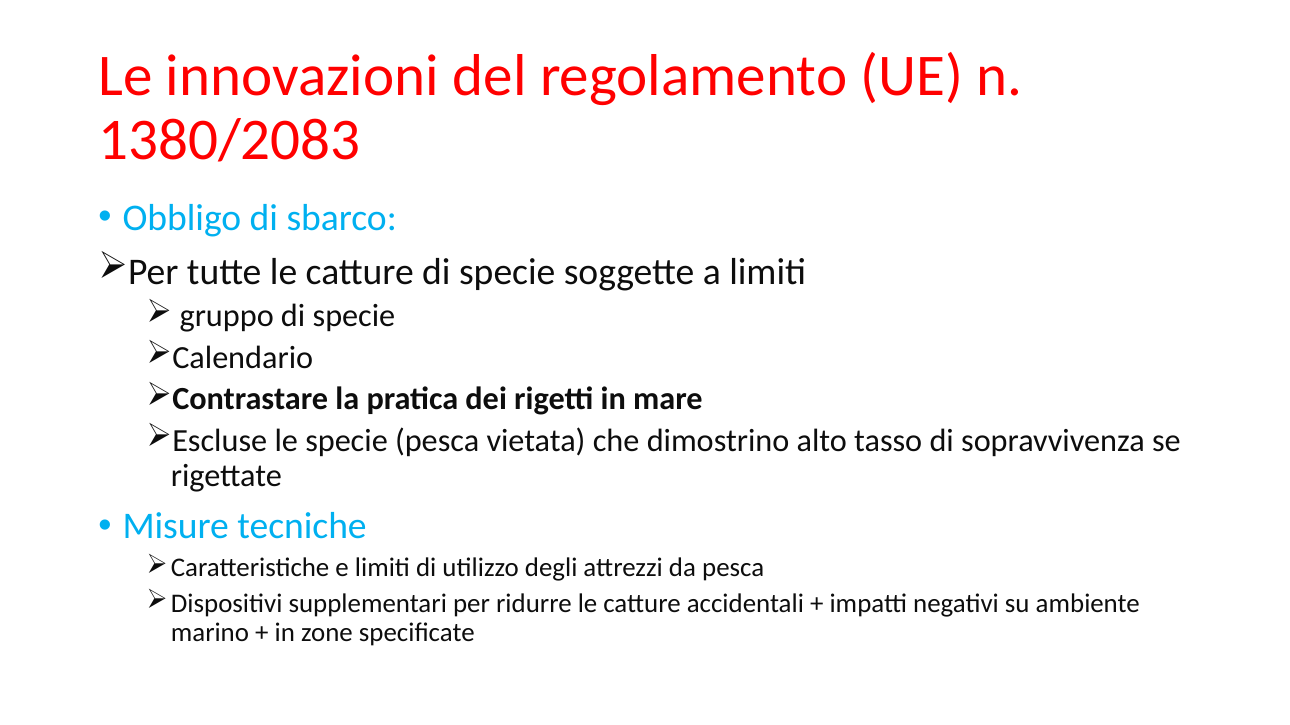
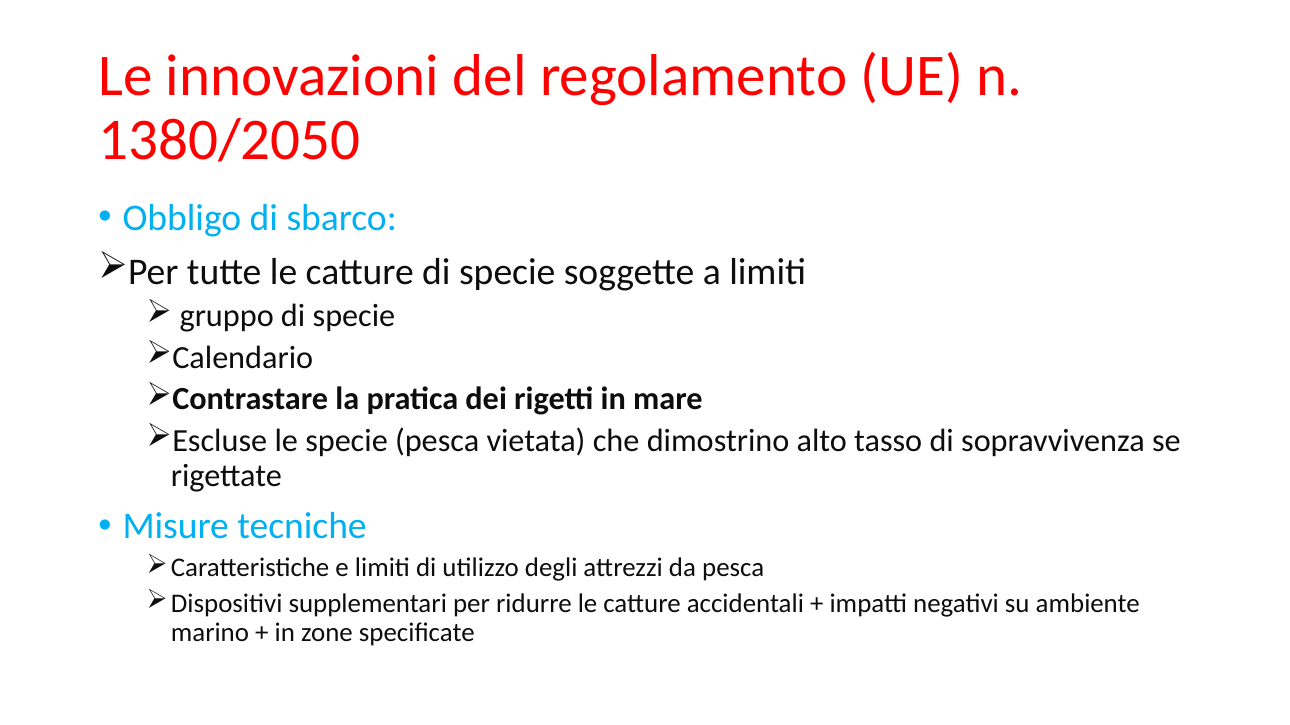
1380/2083: 1380/2083 -> 1380/2050 (229, 140)
